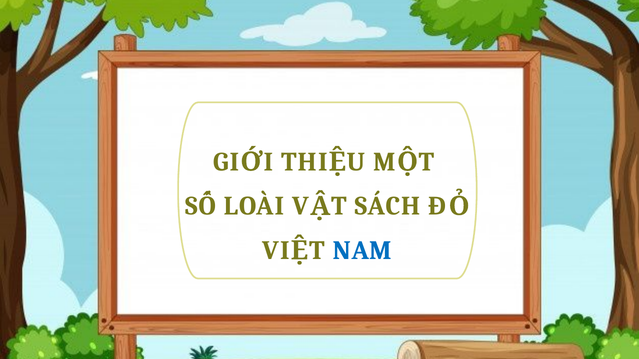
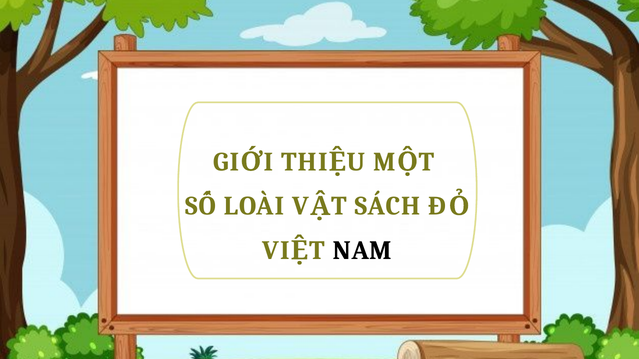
NAM colour: blue -> black (362, 251)
